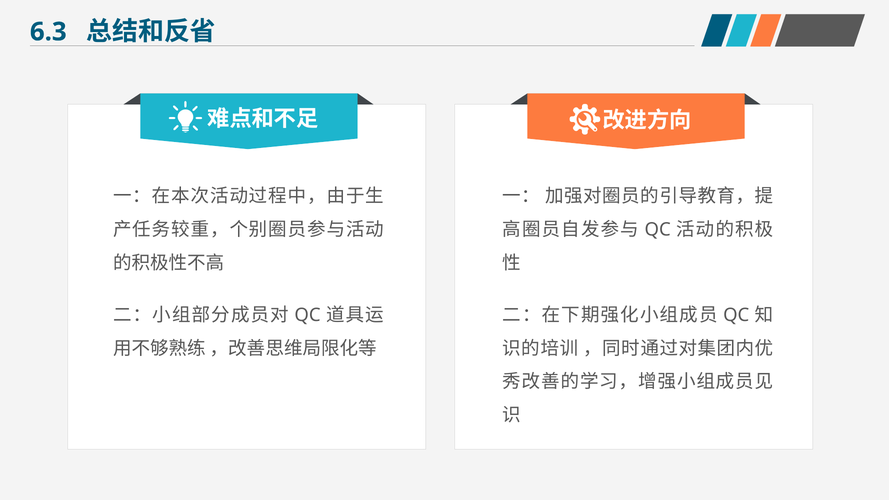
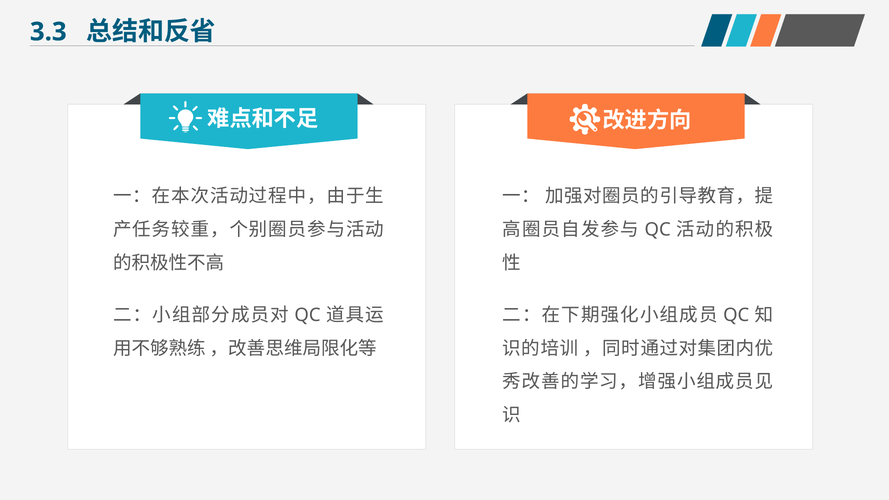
6.3: 6.3 -> 3.3 (48, 32)
